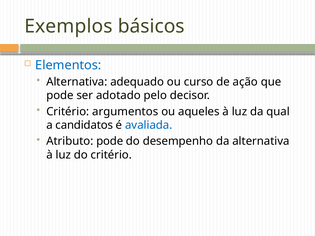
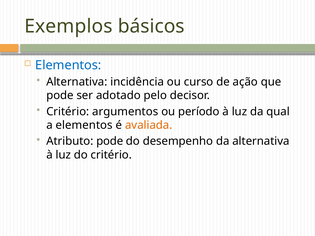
adequado: adequado -> incidência (137, 82)
aqueles: aqueles -> período (199, 112)
a candidatos: candidatos -> elementos (84, 125)
avaliada colour: blue -> orange (149, 125)
